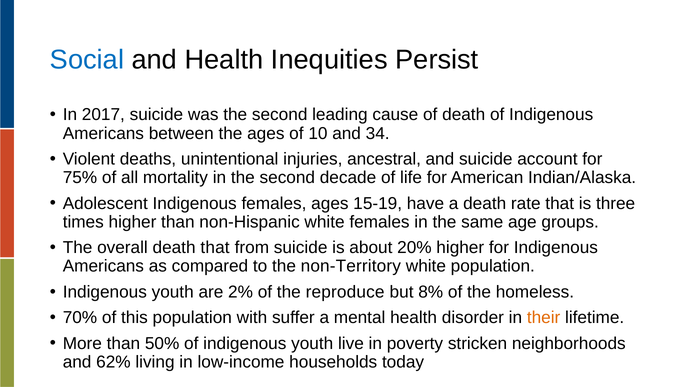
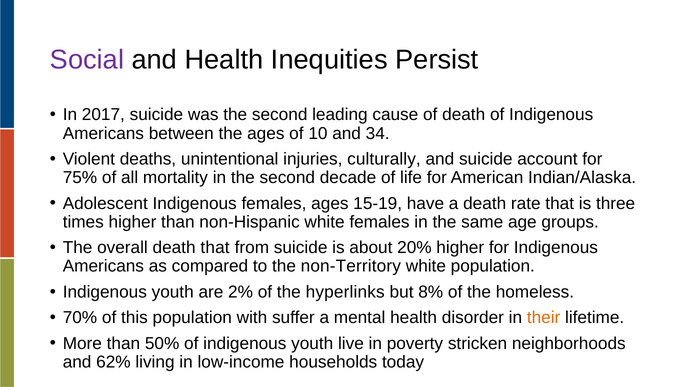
Social colour: blue -> purple (87, 60)
ancestral: ancestral -> culturally (384, 159)
reproduce: reproduce -> hyperlinks (345, 292)
